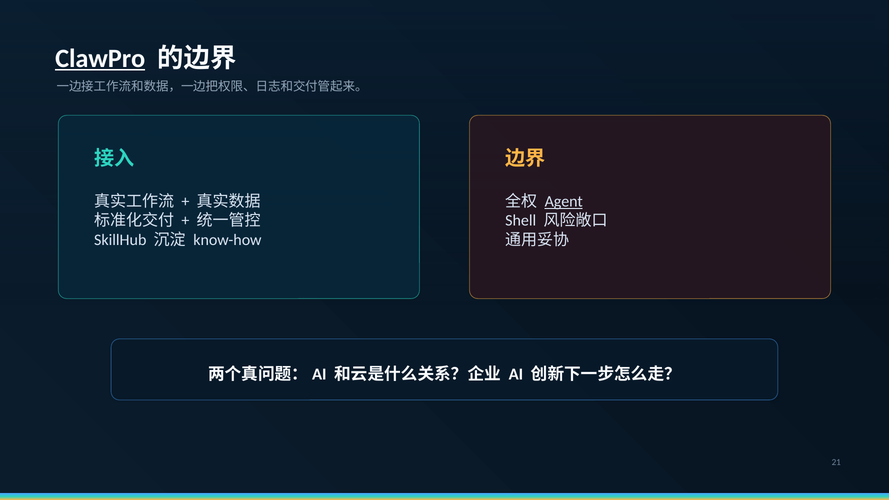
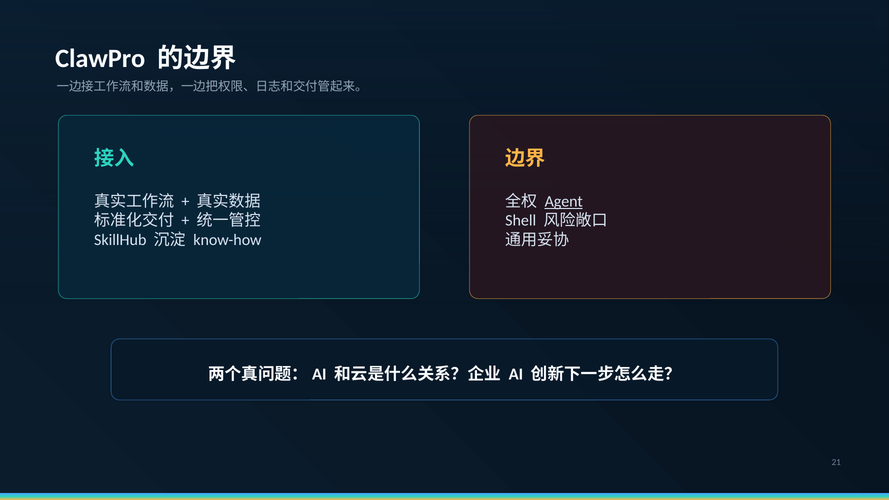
ClawPro underline: present -> none (100, 58)
